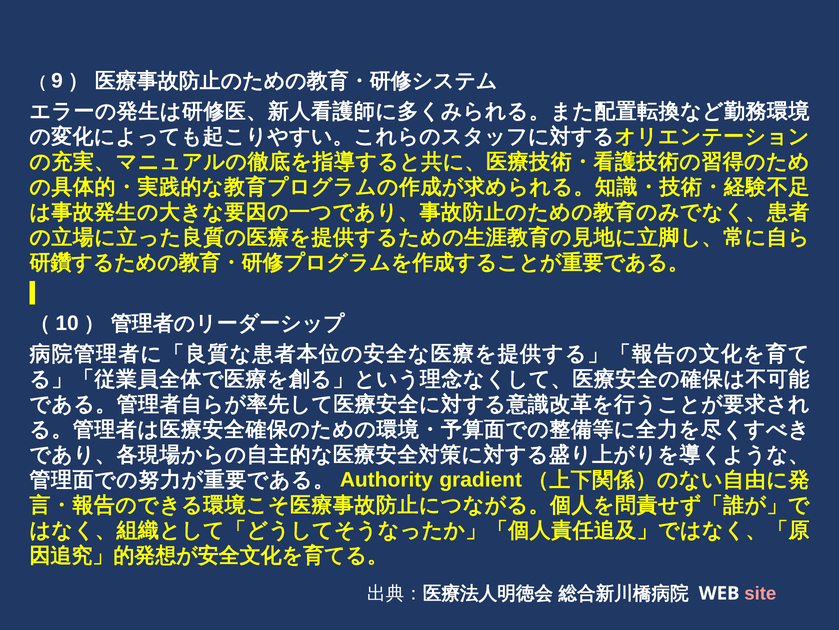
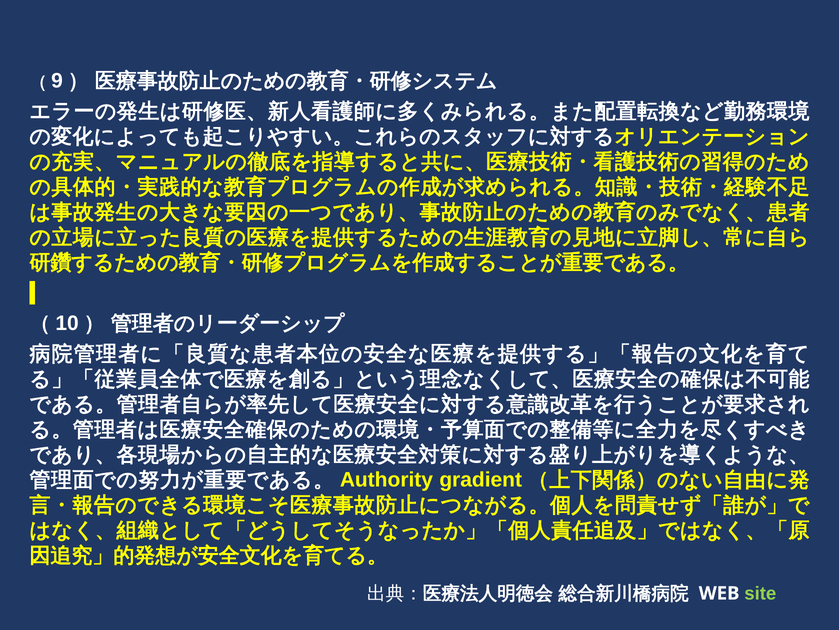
site colour: pink -> light green (760, 593)
